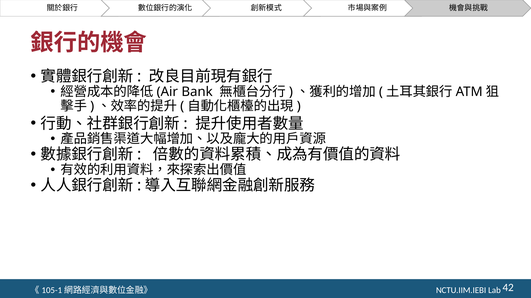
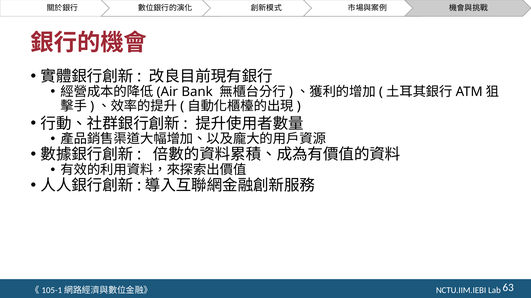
42: 42 -> 63 (508, 288)
